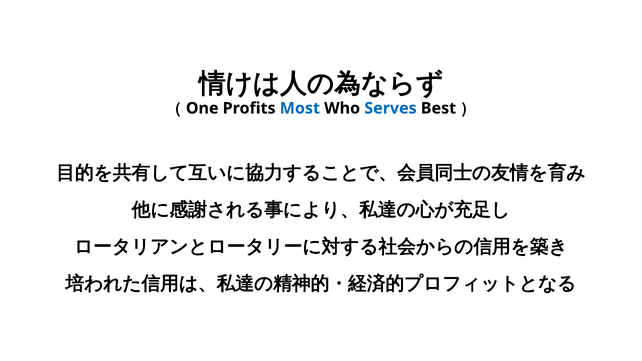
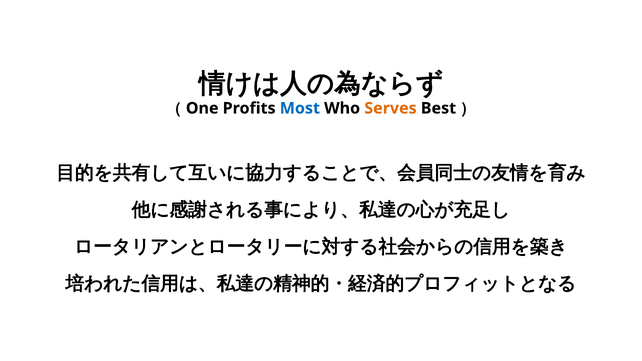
Serves colour: blue -> orange (390, 108)
